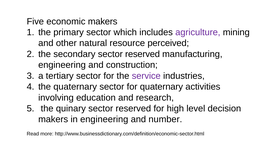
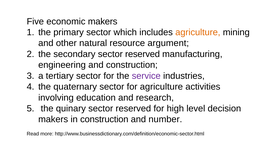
agriculture colour: purple -> orange (198, 32)
perceived: perceived -> argument (168, 43)
for quaternary: quaternary -> agriculture (161, 87)
in engineering: engineering -> construction (104, 120)
